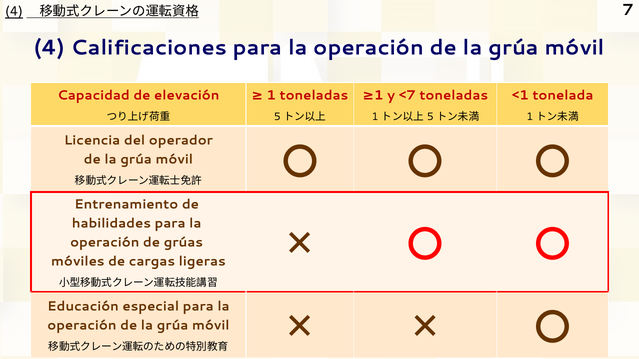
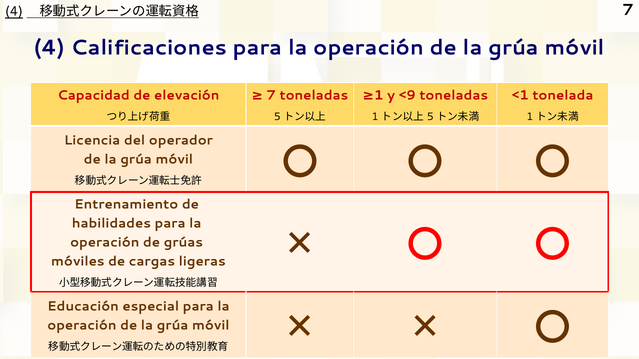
1: 1 -> 7 (271, 95)
7: 7 -> 9 (411, 95)
